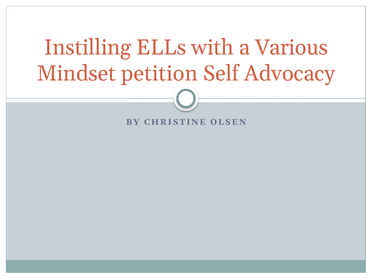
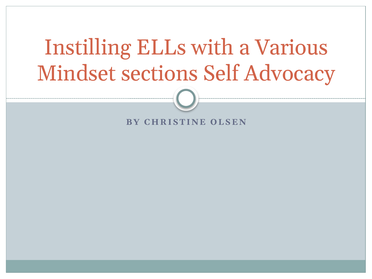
petition: petition -> sections (160, 73)
